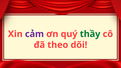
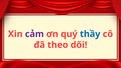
thầy colour: green -> blue (90, 34)
